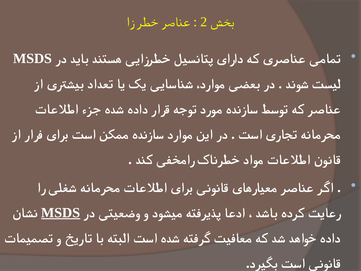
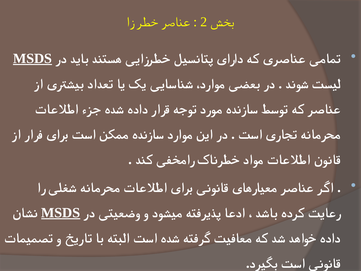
MSDS underline: none -> present (33, 58)
